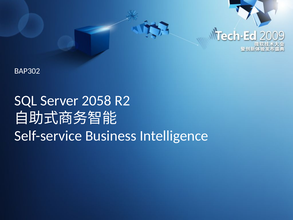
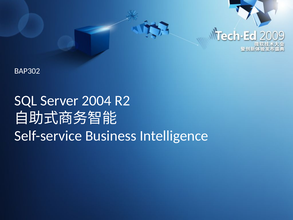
2058: 2058 -> 2004 (97, 101)
